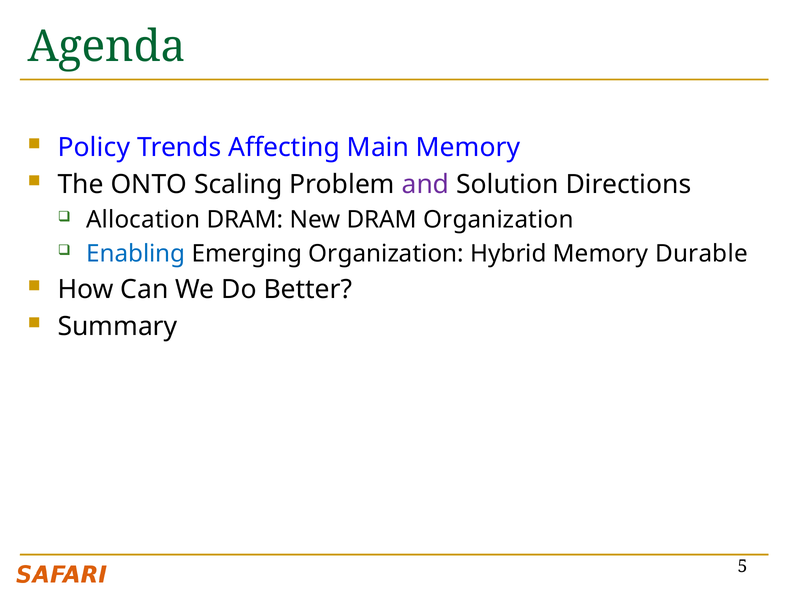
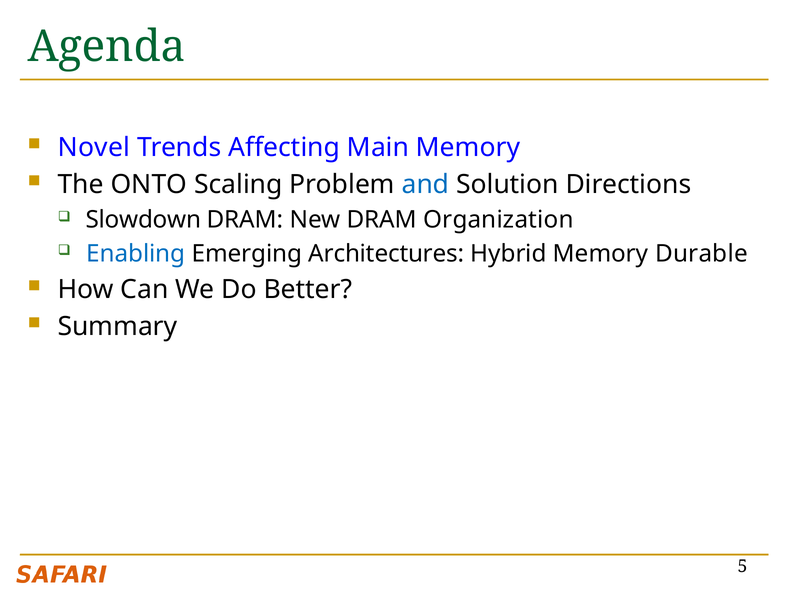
Policy: Policy -> Novel (94, 148)
and colour: purple -> blue (425, 185)
Allocation: Allocation -> Slowdown (143, 220)
Emerging Organization: Organization -> Architectures (386, 254)
